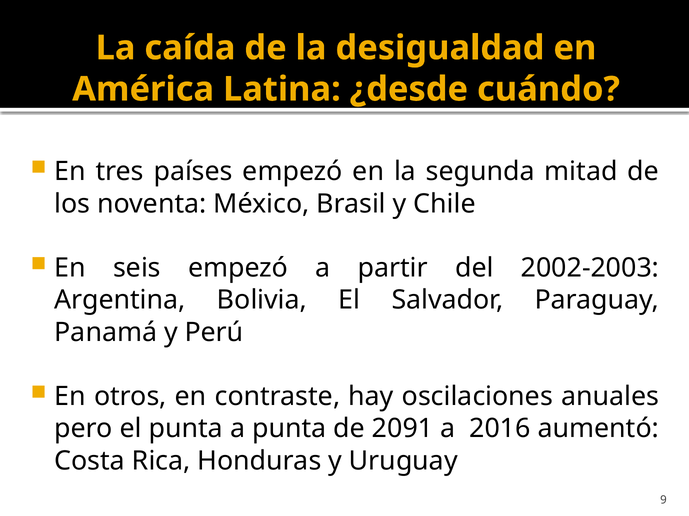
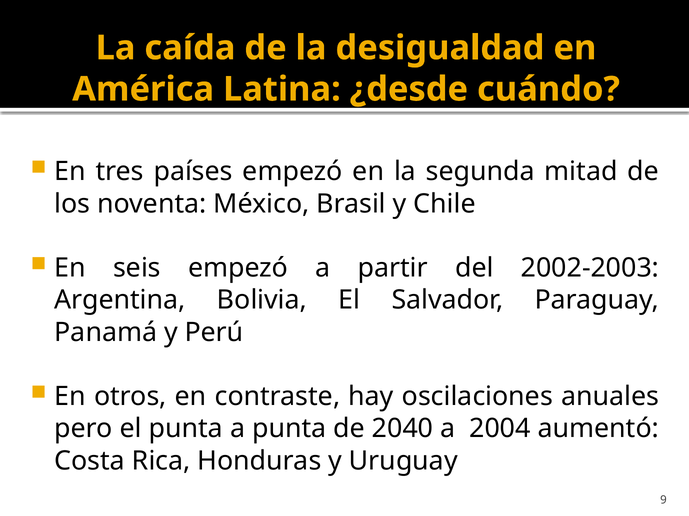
2091: 2091 -> 2040 (403, 429)
2016: 2016 -> 2004 (500, 429)
